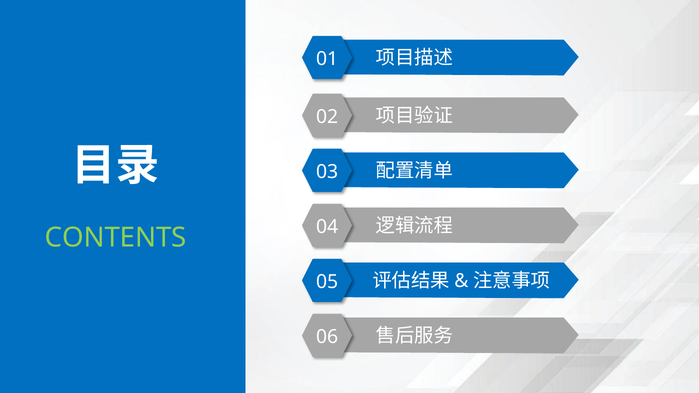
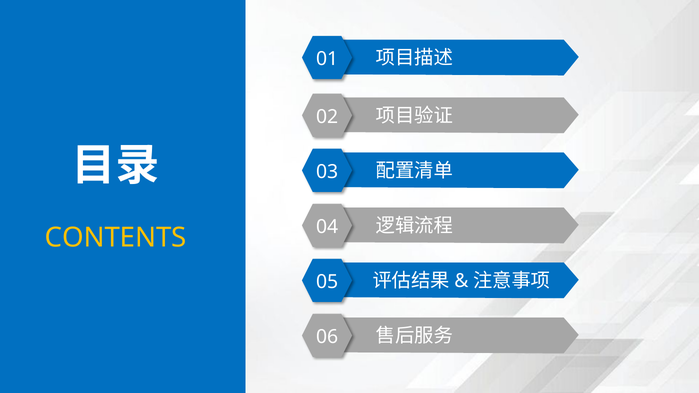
CONTENTS colour: light green -> yellow (116, 238)
